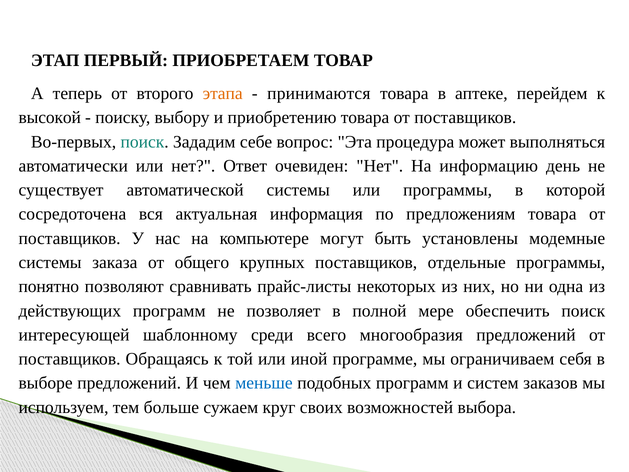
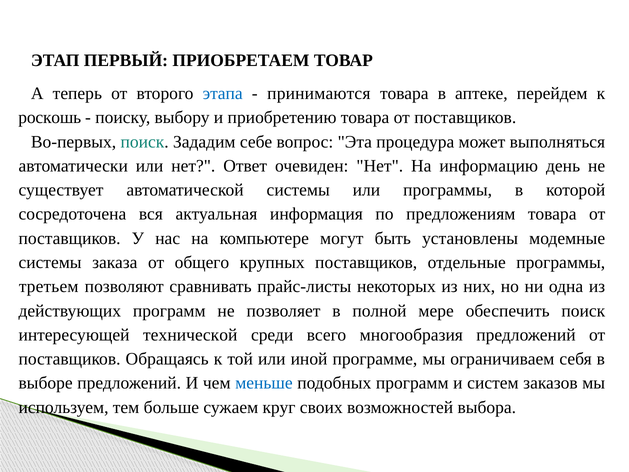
этапа colour: orange -> blue (223, 93)
высокой: высокой -> роскошь (50, 118)
понятно: понятно -> третьем (49, 286)
шаблонному: шаблонному -> технической (190, 335)
